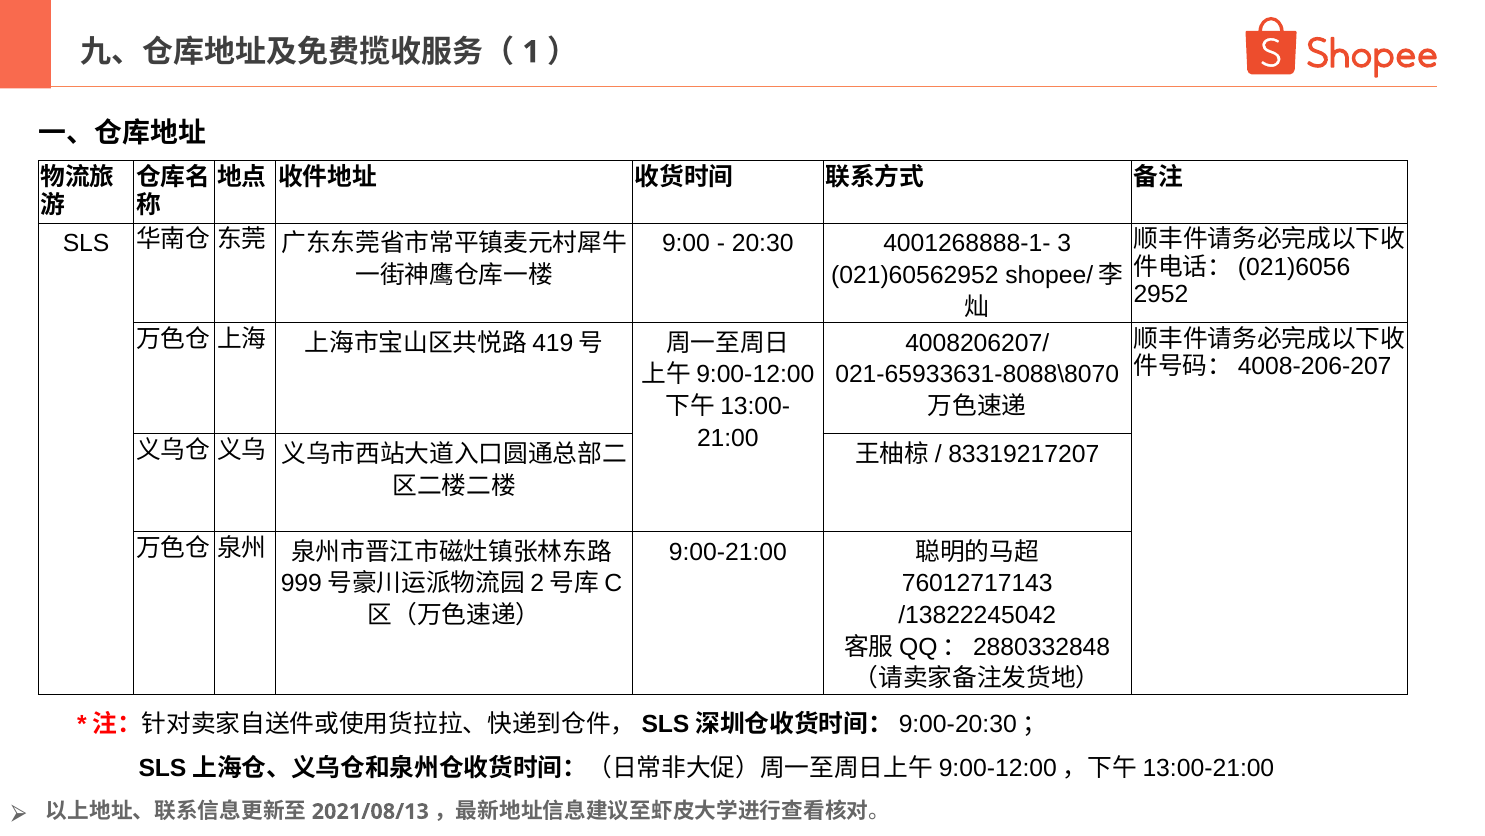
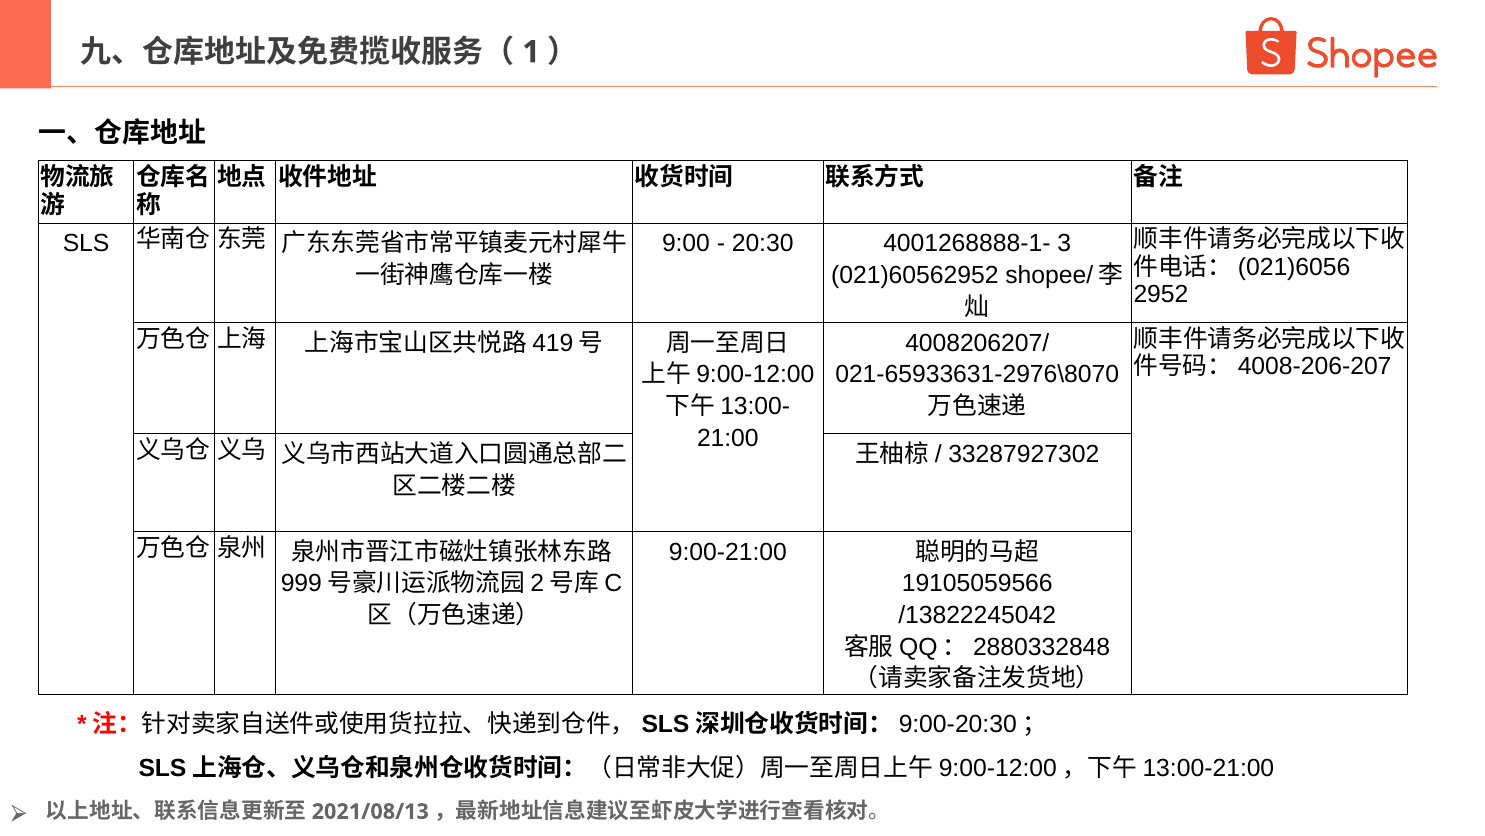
021-65933631-8088\8070: 021-65933631-8088\8070 -> 021-65933631-2976\8070 (977, 375)
83319217207: 83319217207 -> 33287927302 (1024, 454)
76012717143: 76012717143 -> 19105059566 (977, 583)
